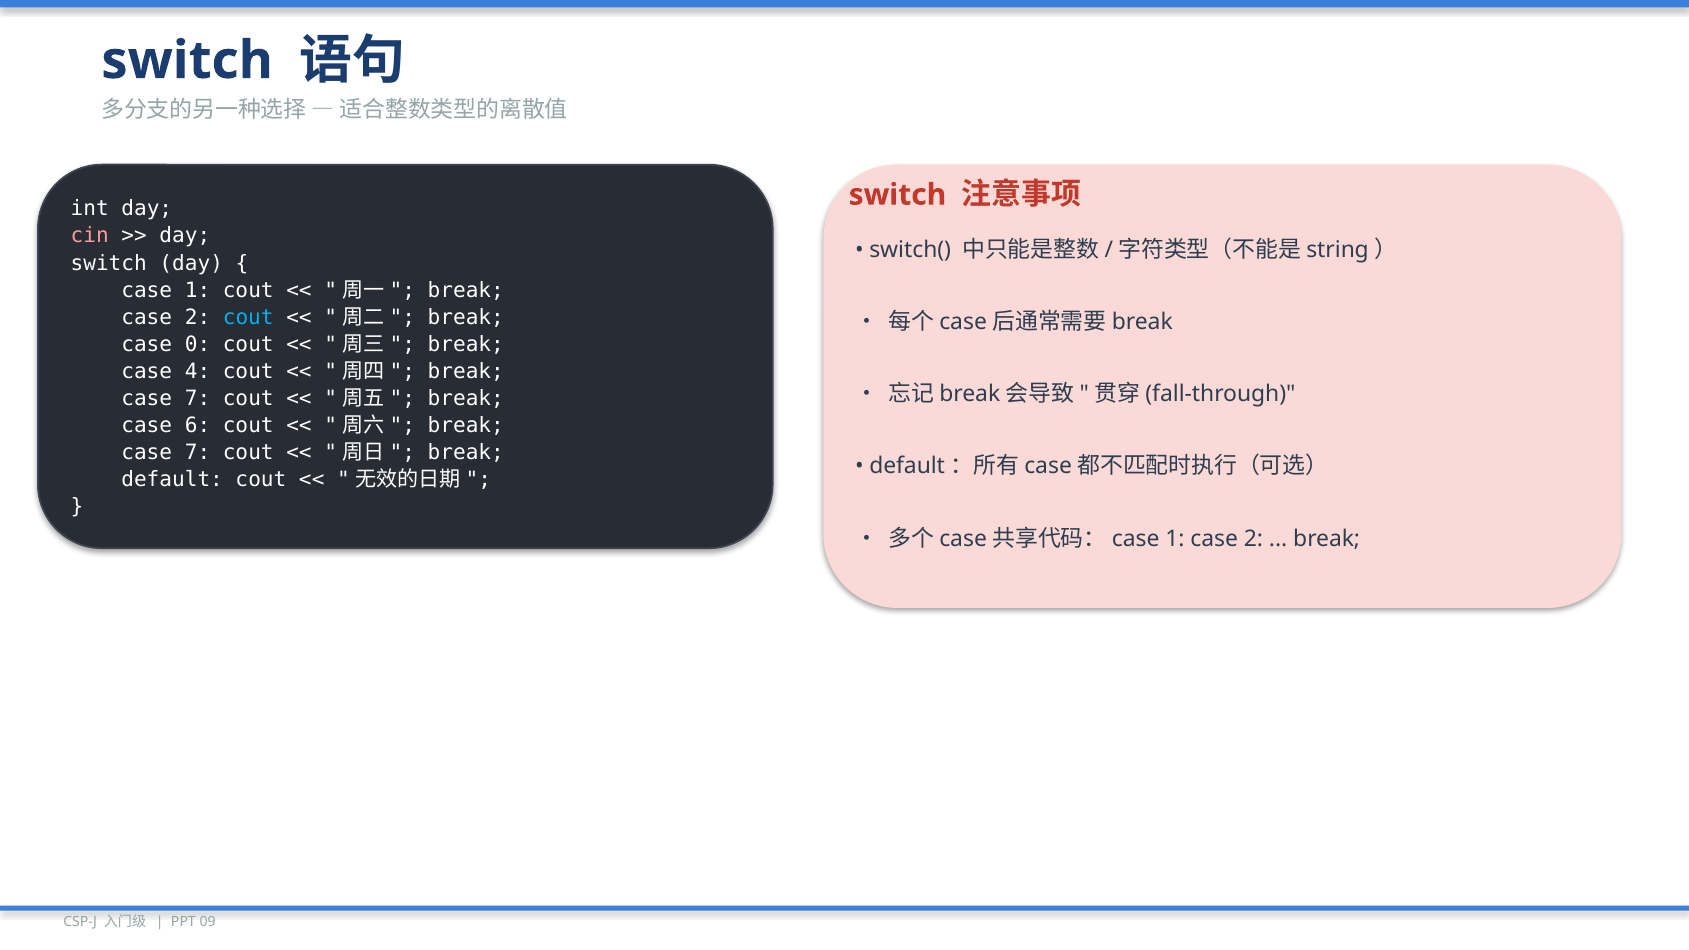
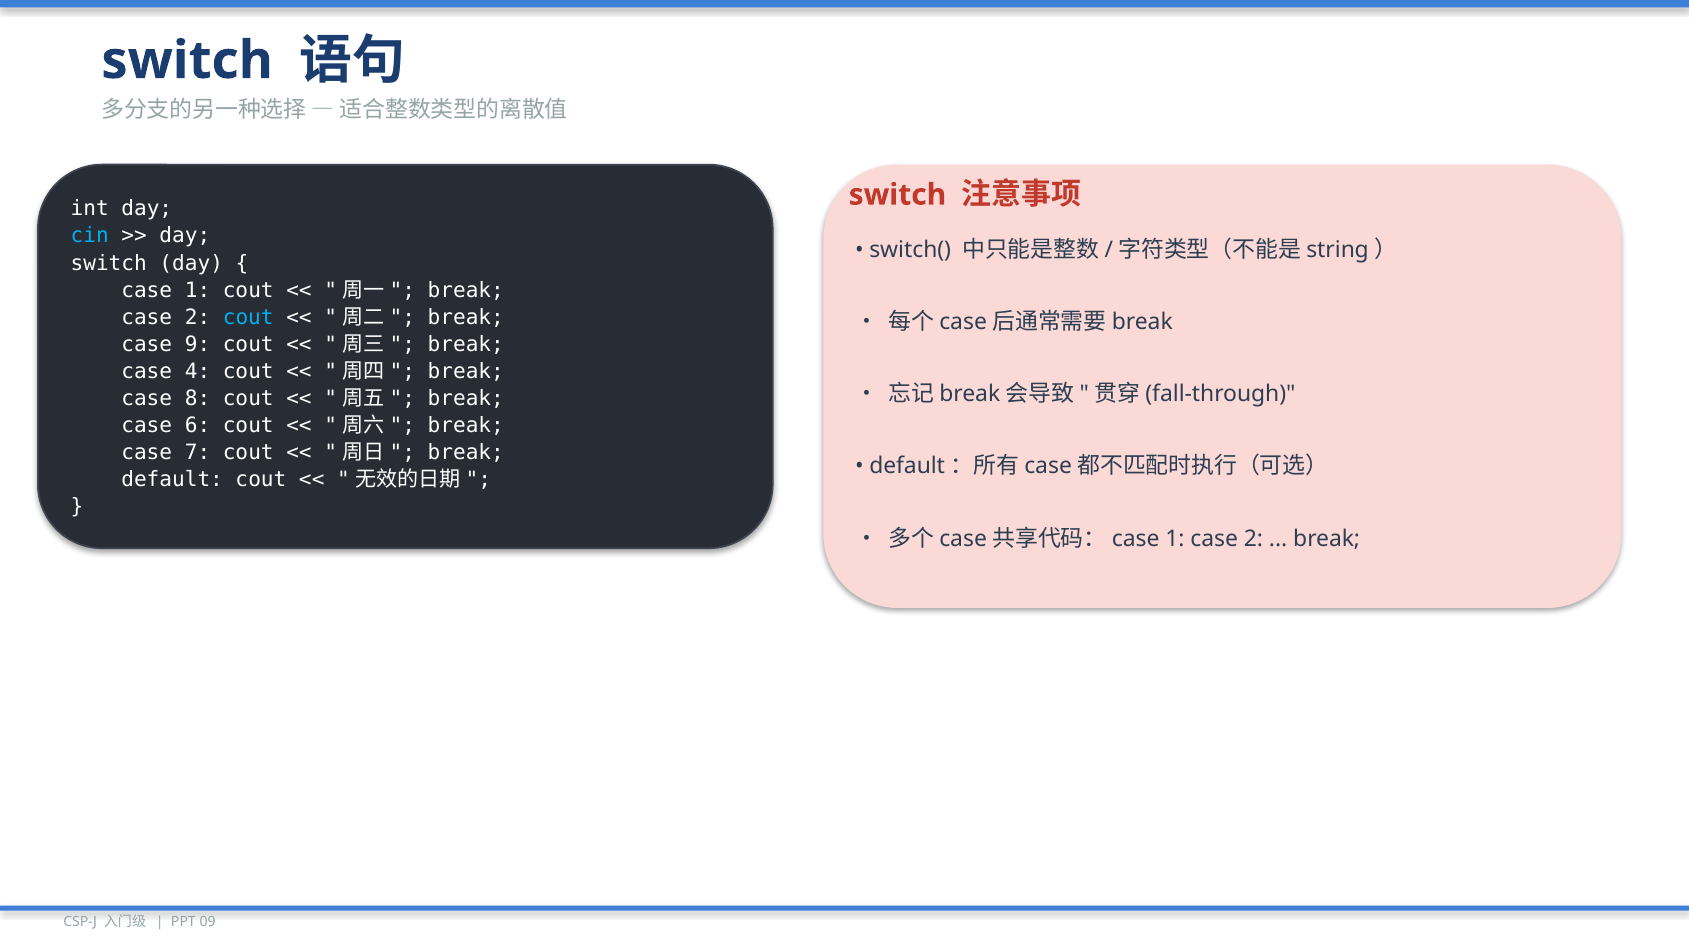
cin colour: pink -> light blue (90, 236)
0: 0 -> 9 (198, 344)
7: 7 -> 8 (198, 399)
